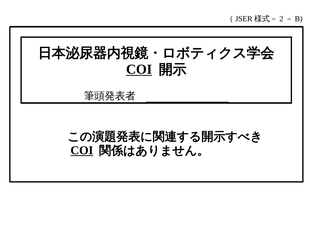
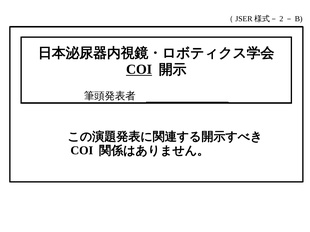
COI underline: present -> none (82, 151)
